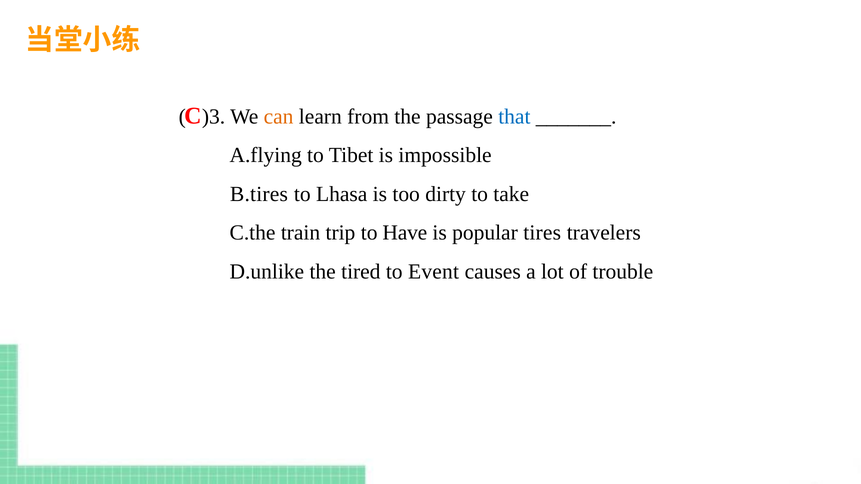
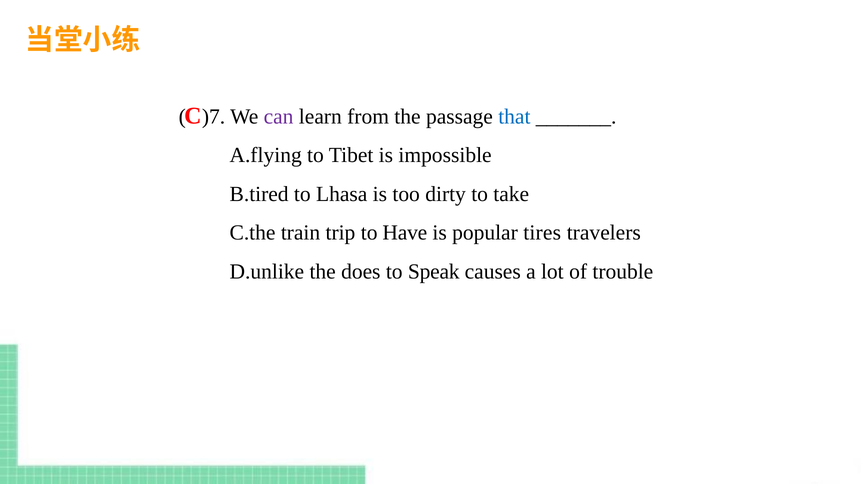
)3: )3 -> )7 (214, 117)
can colour: orange -> purple (279, 117)
B.tires: B.tires -> B.tired (259, 194)
tired: tired -> does (361, 272)
Event: Event -> Speak (434, 272)
